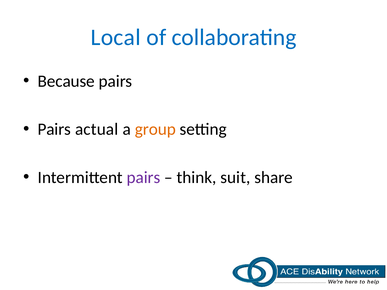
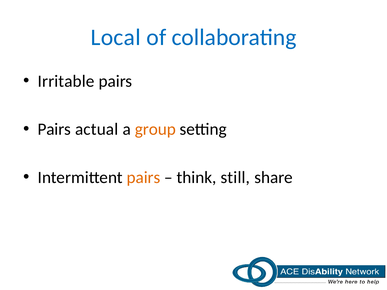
Because: Because -> Irritable (66, 81)
pairs colour: purple -> orange (143, 178)
suit: suit -> still (235, 178)
